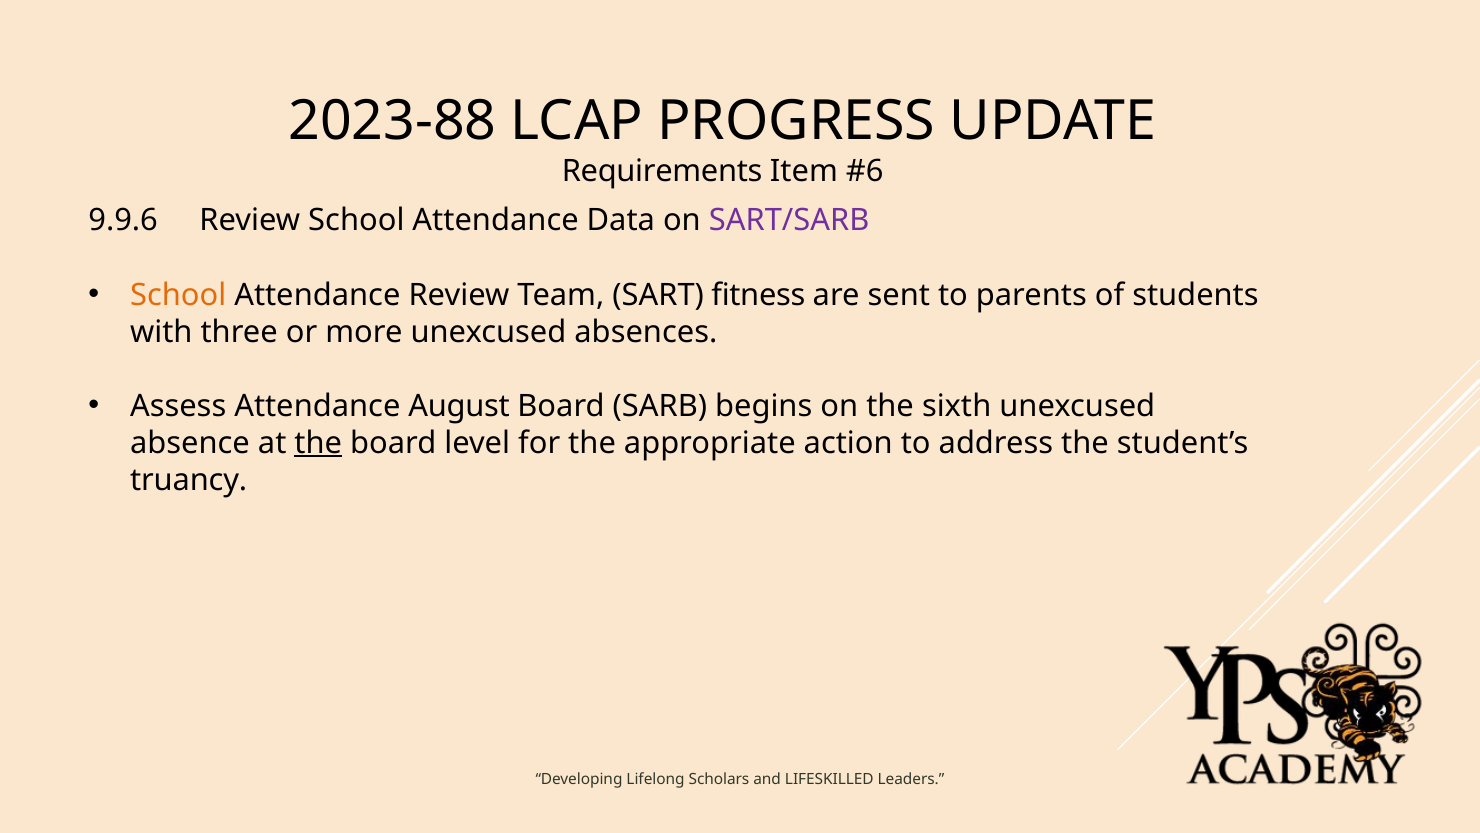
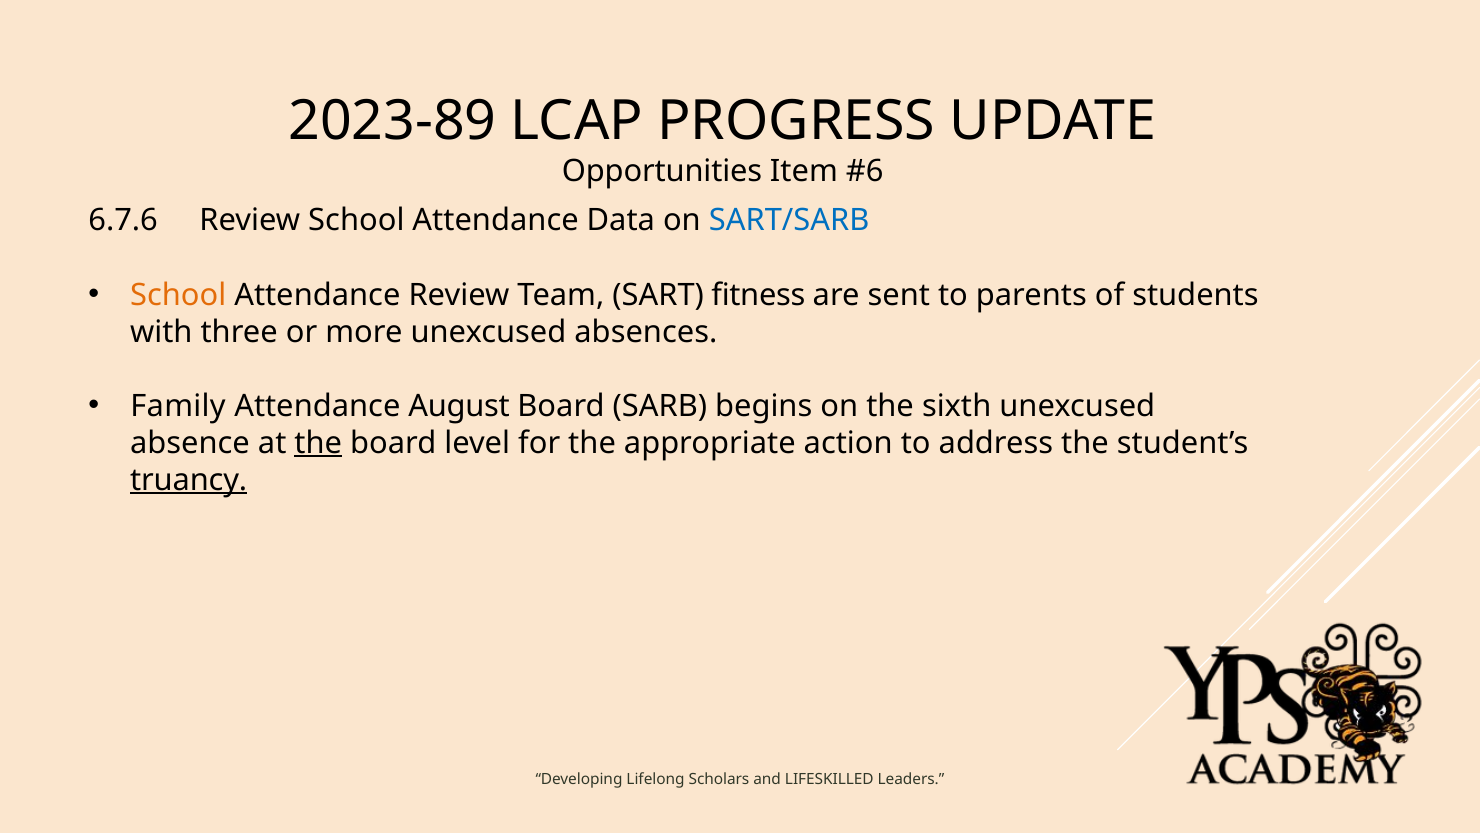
2023-88: 2023-88 -> 2023-89 (393, 121)
Requirements: Requirements -> Opportunities (662, 171)
9.9.6: 9.9.6 -> 6.7.6 (123, 221)
SART/SARB colour: purple -> blue (789, 221)
Assess: Assess -> Family (178, 406)
truancy underline: none -> present (189, 480)
